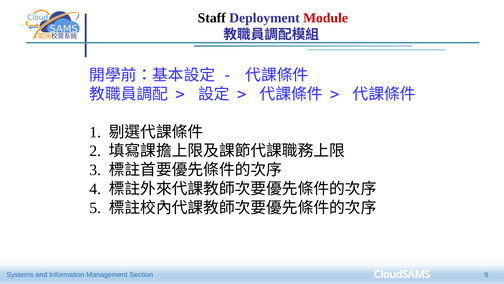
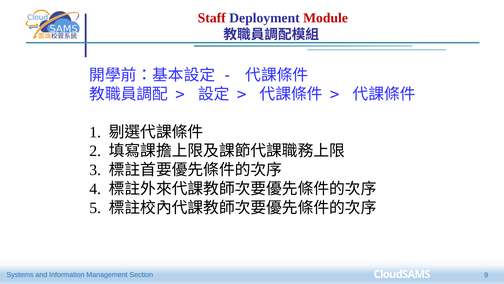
Staff colour: black -> red (212, 18)
